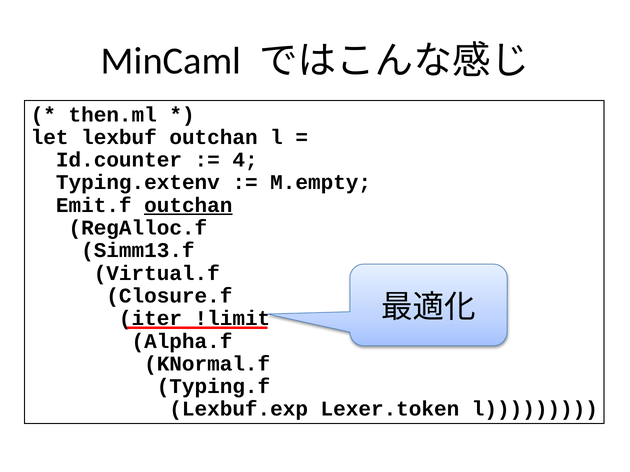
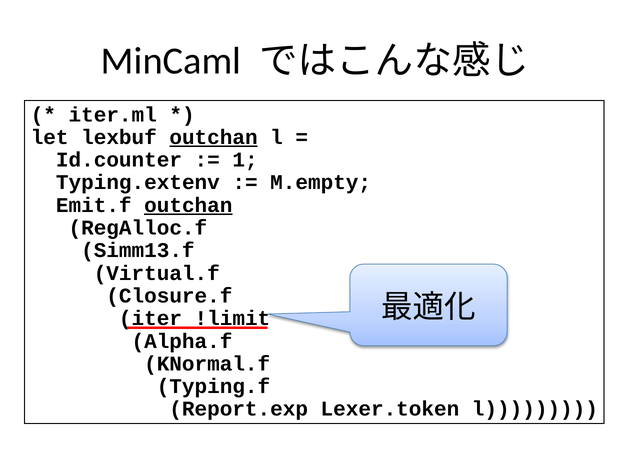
then.ml: then.ml -> iter.ml (113, 115)
outchan underline: none -> present (214, 137)
4: 4 -> 1 (245, 160)
Lexbuf.exp: Lexbuf.exp -> Report.exp (239, 409)
